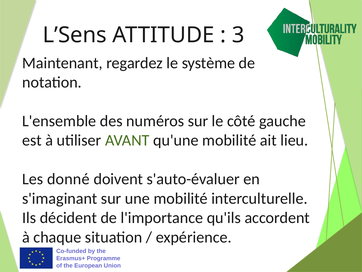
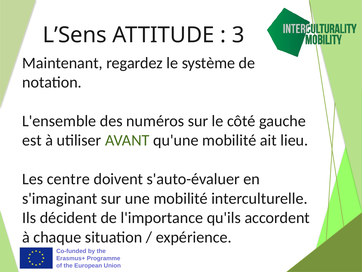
donné: donné -> centre (68, 179)
